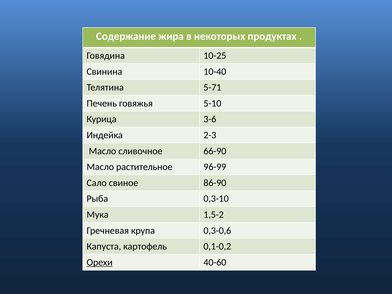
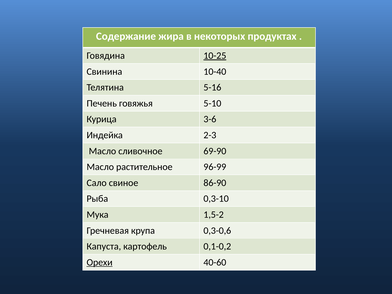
10-25 underline: none -> present (215, 56)
5-71: 5-71 -> 5-16 (212, 87)
66-90: 66-90 -> 69-90 (215, 151)
